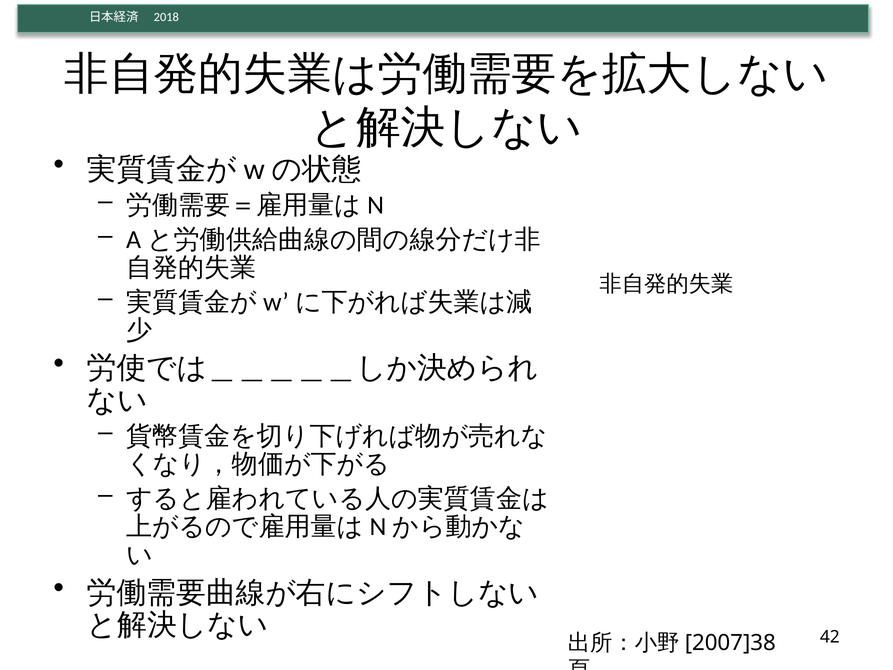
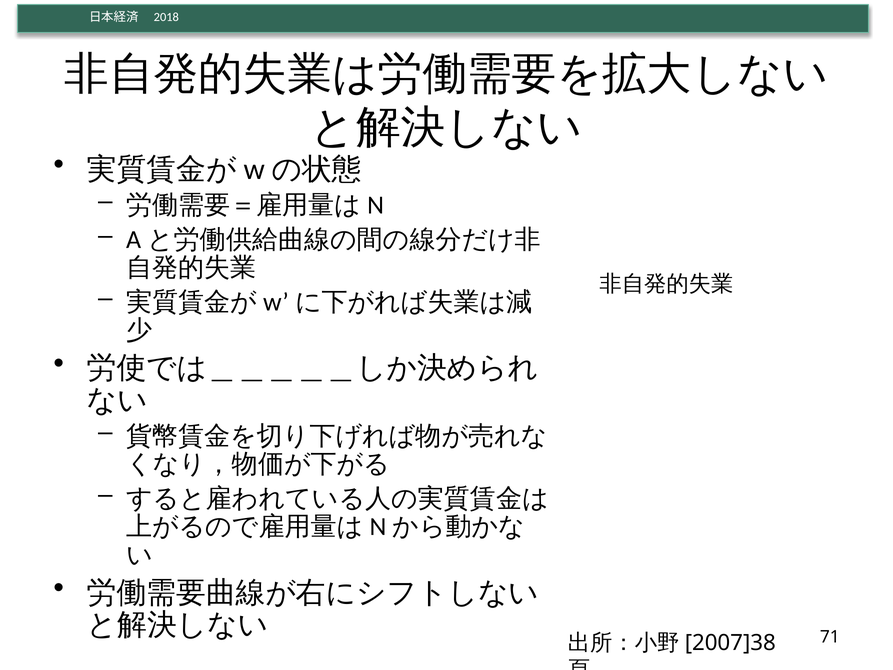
42: 42 -> 71 (830, 637)
